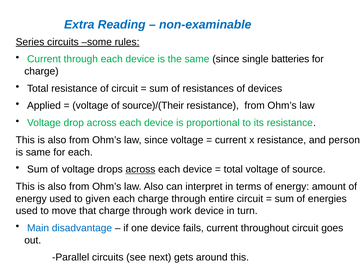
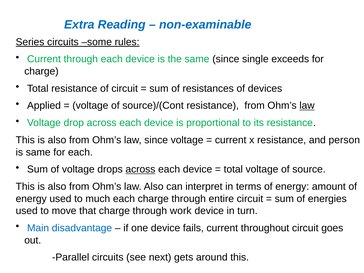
batteries: batteries -> exceeds (290, 59)
source)/(Their: source)/(Their -> source)/(Cont (153, 106)
law underline: none -> present (307, 106)
given: given -> much (98, 199)
